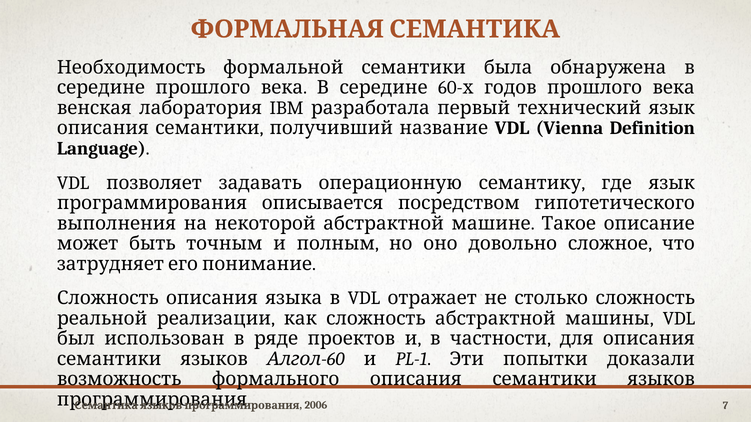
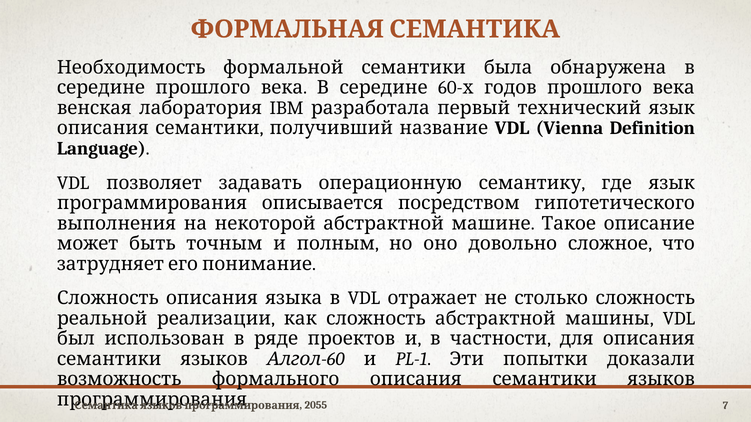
2006: 2006 -> 2055 (316, 406)
